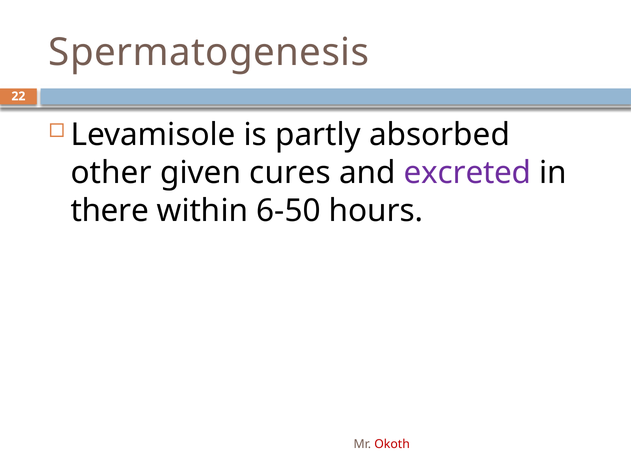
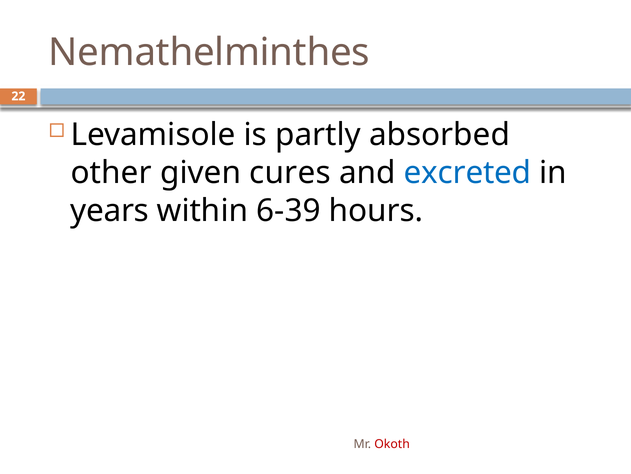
Spermatogenesis: Spermatogenesis -> Nemathelminthes (209, 53)
excreted colour: purple -> blue (468, 173)
there: there -> years (110, 210)
6-50: 6-50 -> 6-39 (288, 210)
